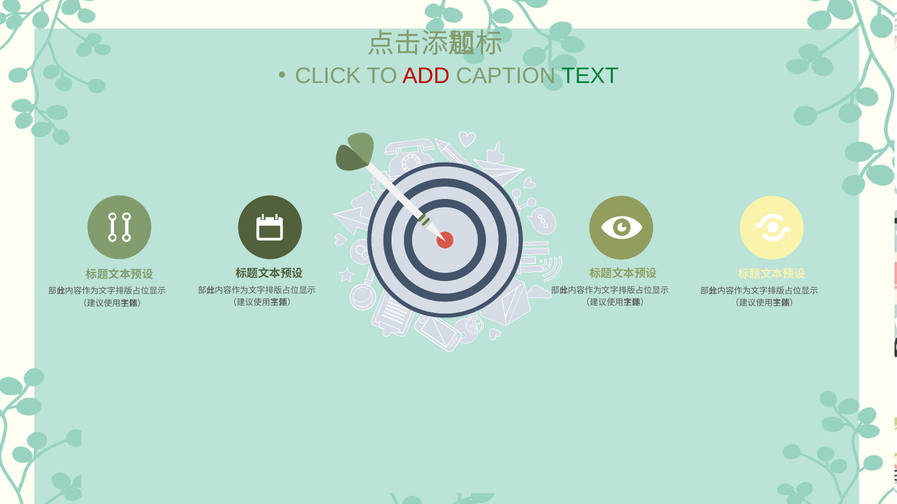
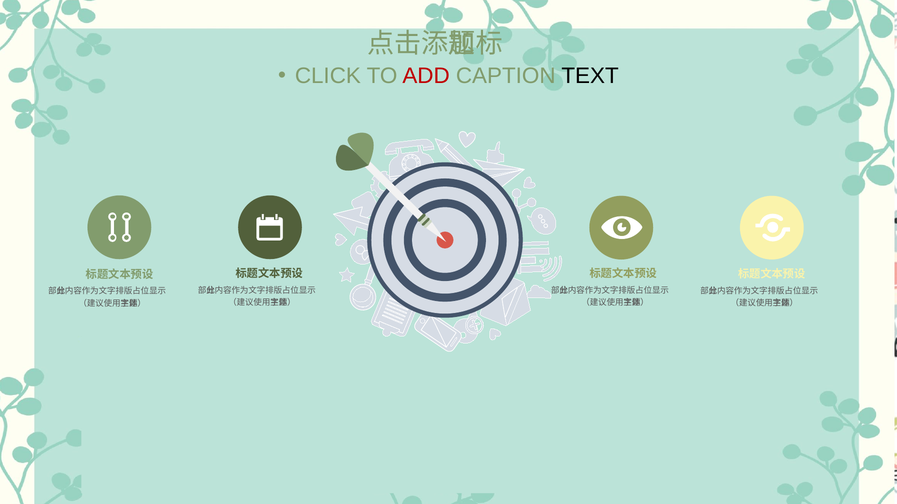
TEXT colour: green -> black (590, 76)
